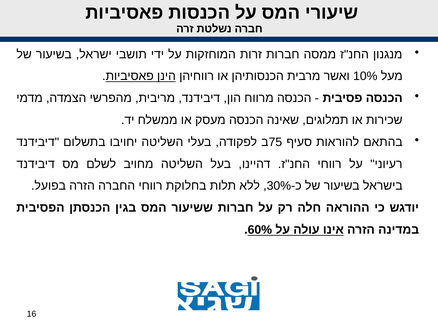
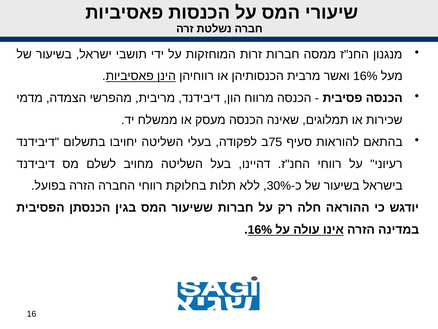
10%: 10% -> 16% (365, 76)
60%: 60% -> 16% (260, 229)
